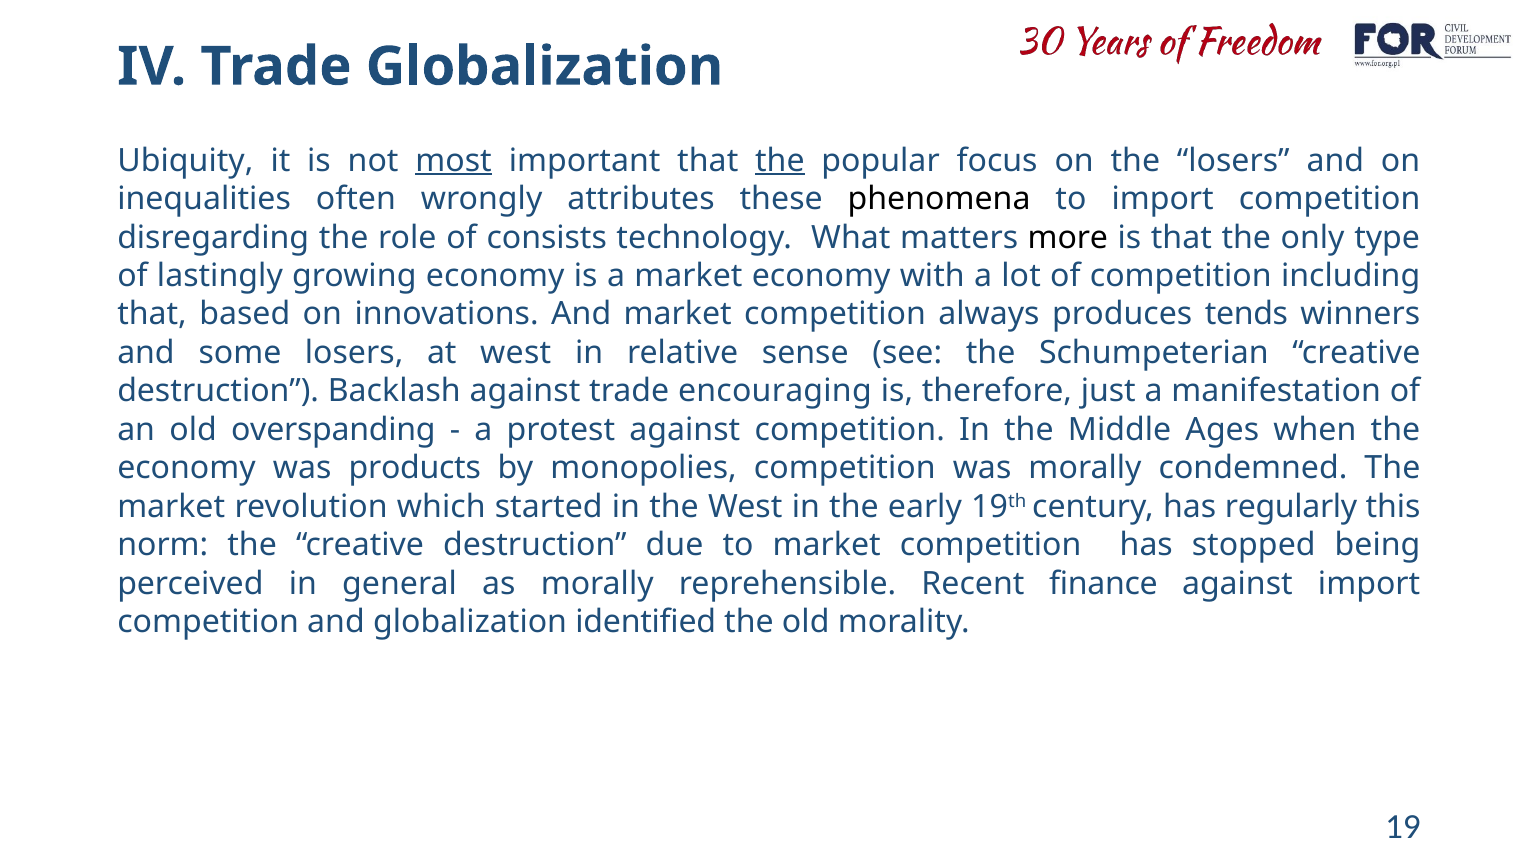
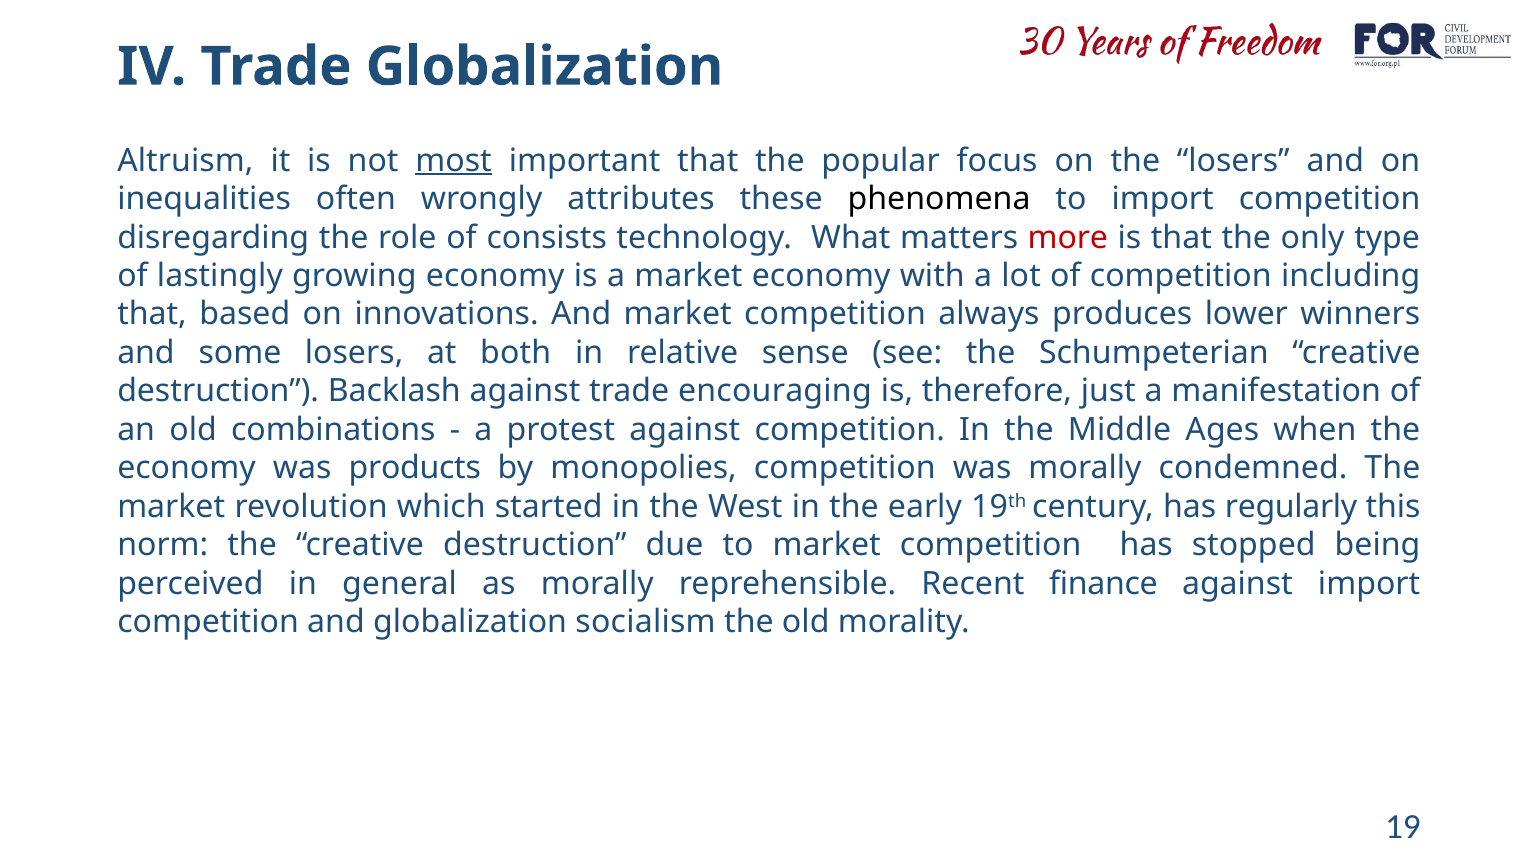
Ubiquity: Ubiquity -> Altruism (185, 161)
the underline: present -> none (780, 161)
more colour: black -> red (1068, 237)
tends: tends -> lower (1246, 314)
at west: west -> both (516, 353)
overspanding: overspanding -> combinations (333, 430)
identified: identified -> socialism (646, 622)
